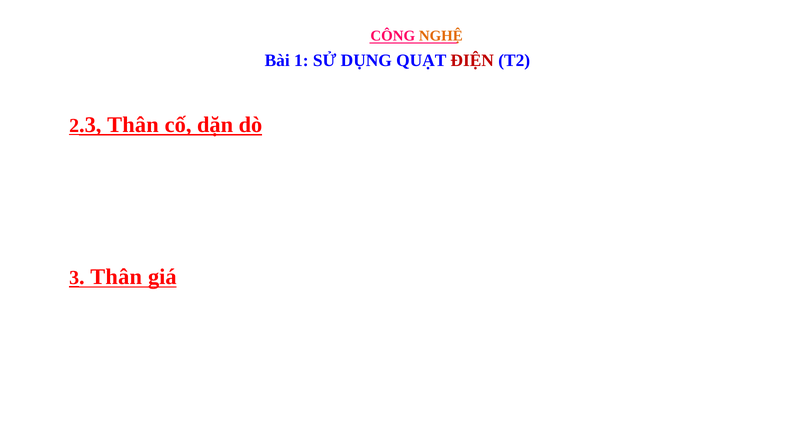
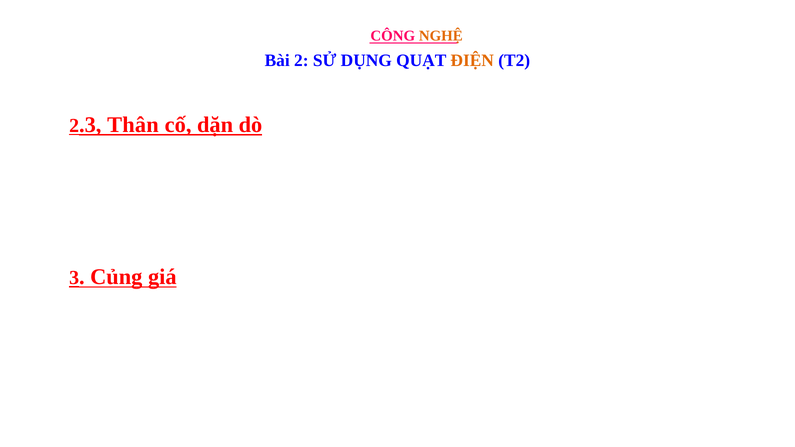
Bài 1: 1 -> 2 (301, 61)
ĐIỆN colour: red -> orange (472, 61)
Thân: Thân -> Củng (116, 277)
